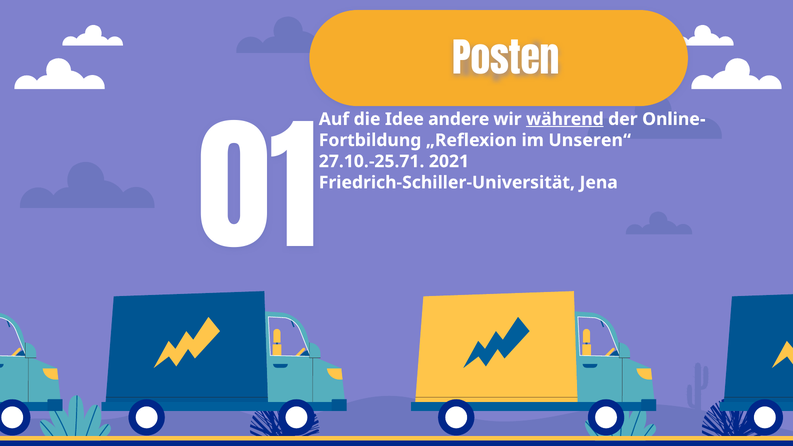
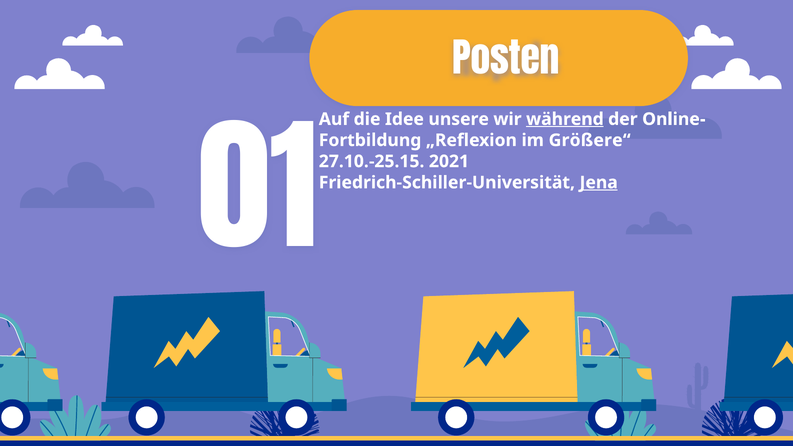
andere: andere -> unsere (459, 119)
Unseren“: Unseren“ -> Größere“ (590, 140)
27.10.-25.71: 27.10.-25.71 -> 27.10.-25.15 (372, 161)
Jena underline: none -> present (599, 183)
